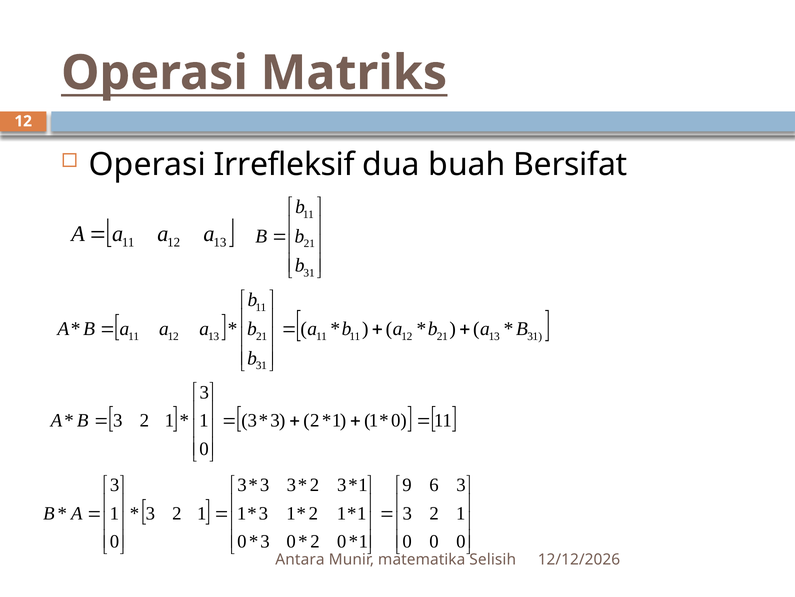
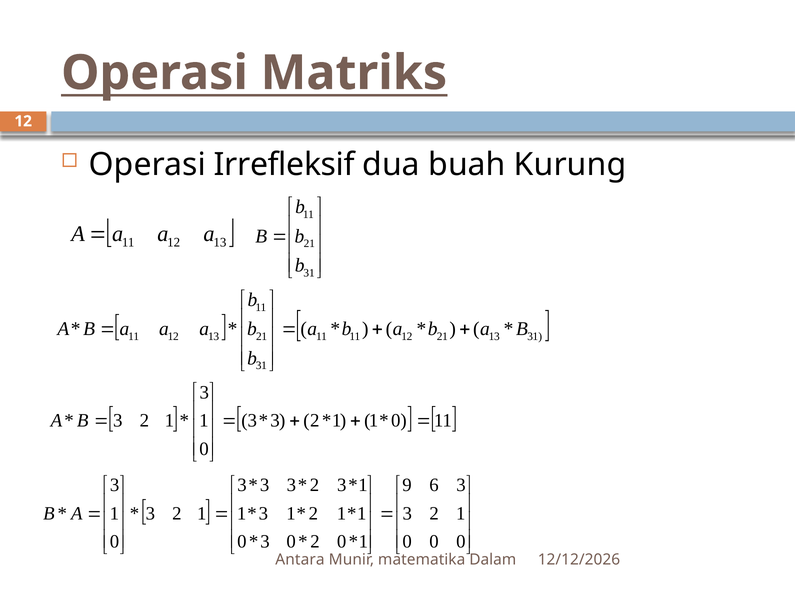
Bersifat: Bersifat -> Kurung (570, 165)
Selisih: Selisih -> Dalam (493, 559)
